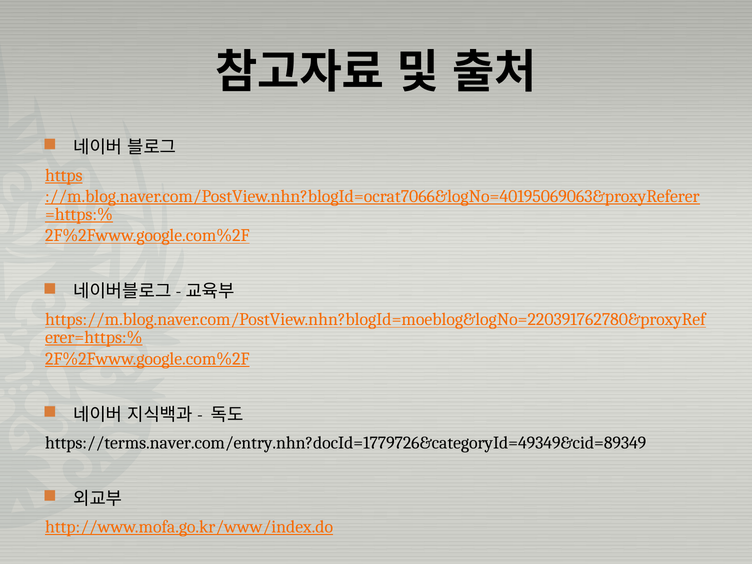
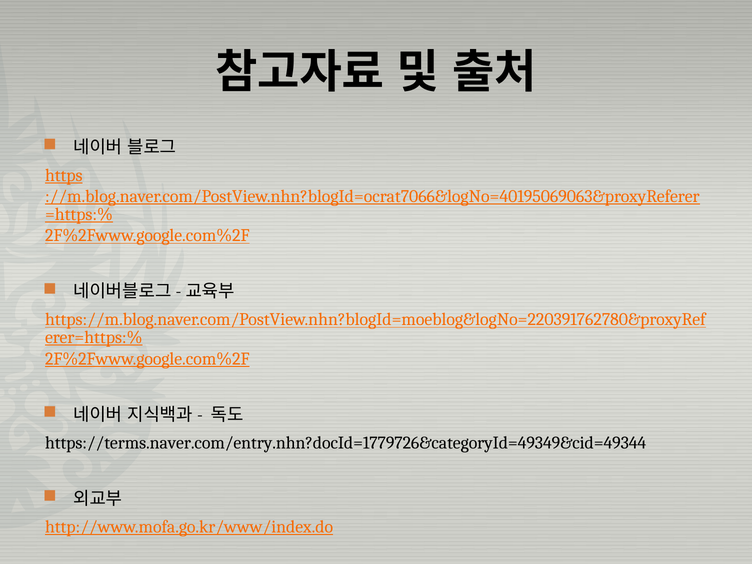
https://terms.naver.com/entry.nhn?docId=1779726&categoryId=49349&cid=89349: https://terms.naver.com/entry.nhn?docId=1779726&categoryId=49349&cid=89349 -> https://terms.naver.com/entry.nhn?docId=1779726&categoryId=49349&cid=49344 (346, 443)
